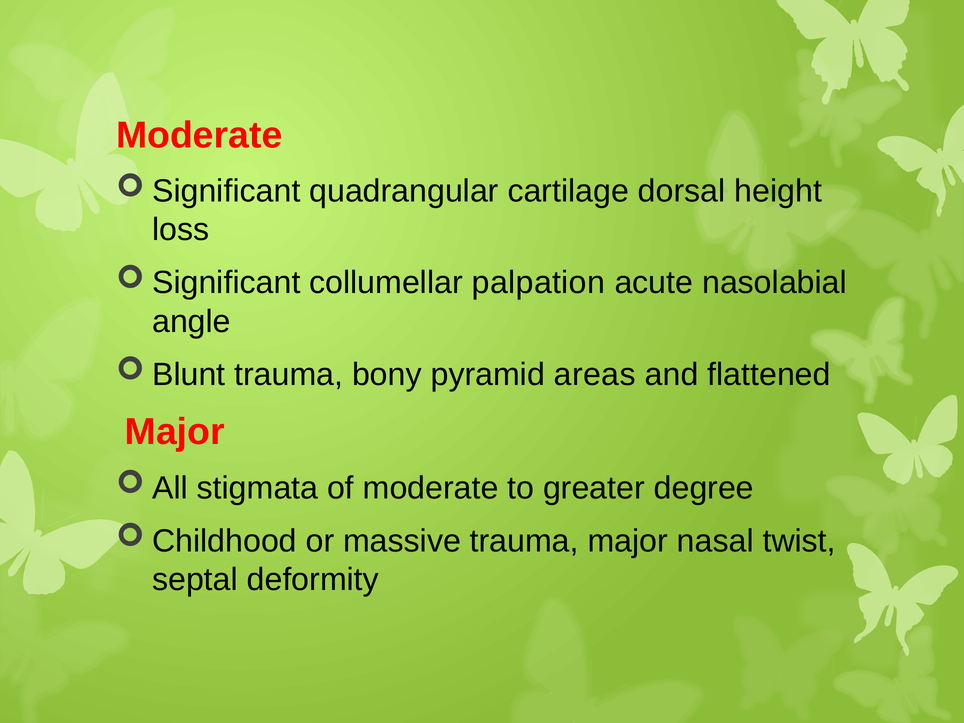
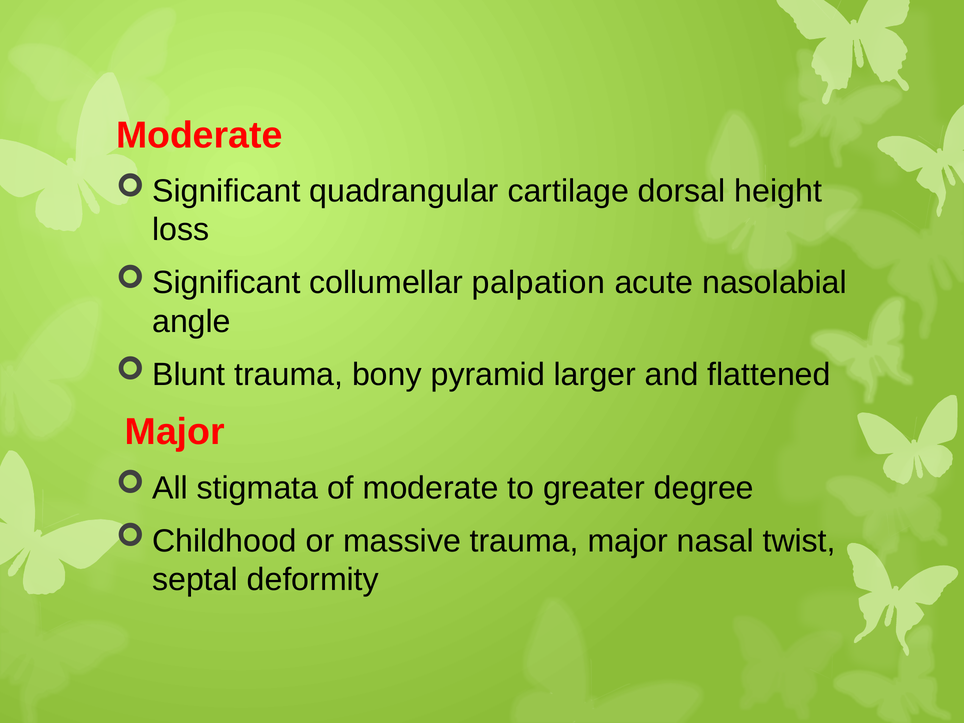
areas: areas -> larger (595, 374)
